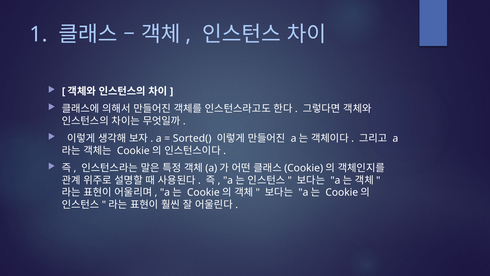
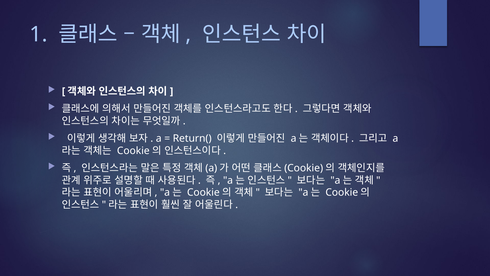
Sorted(: Sorted( -> Return( (192, 138)
